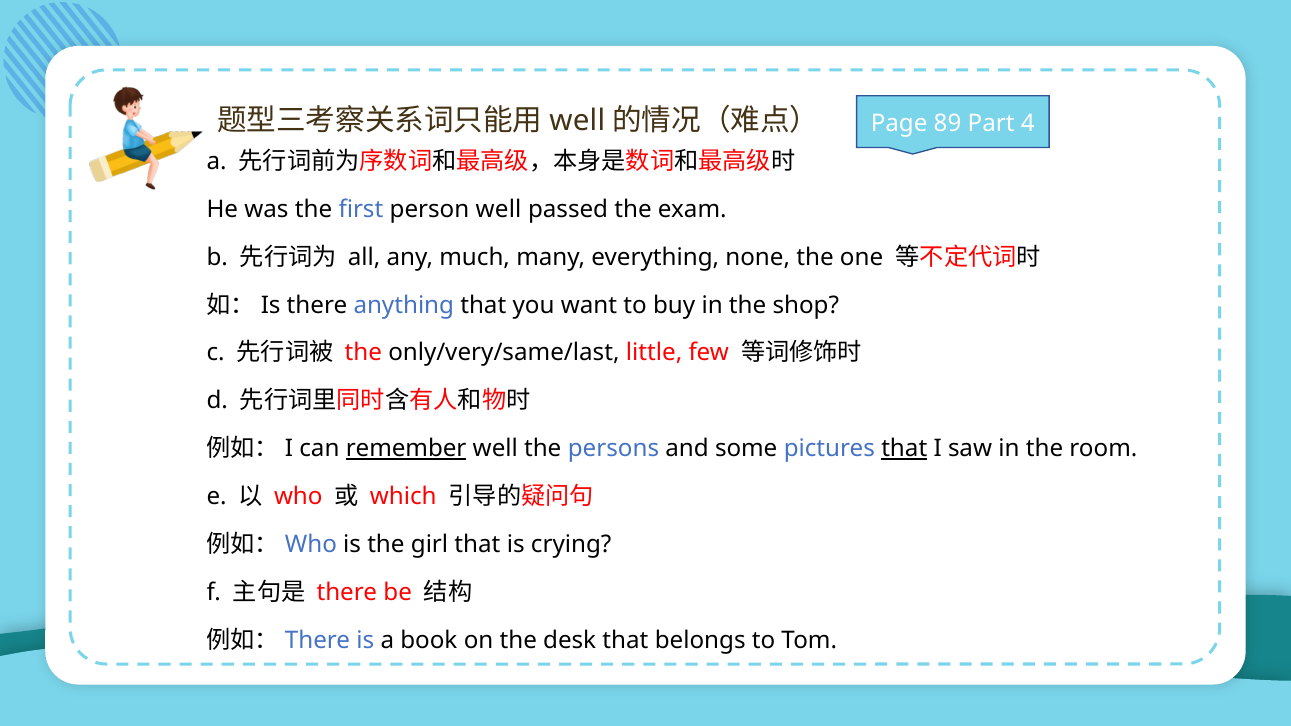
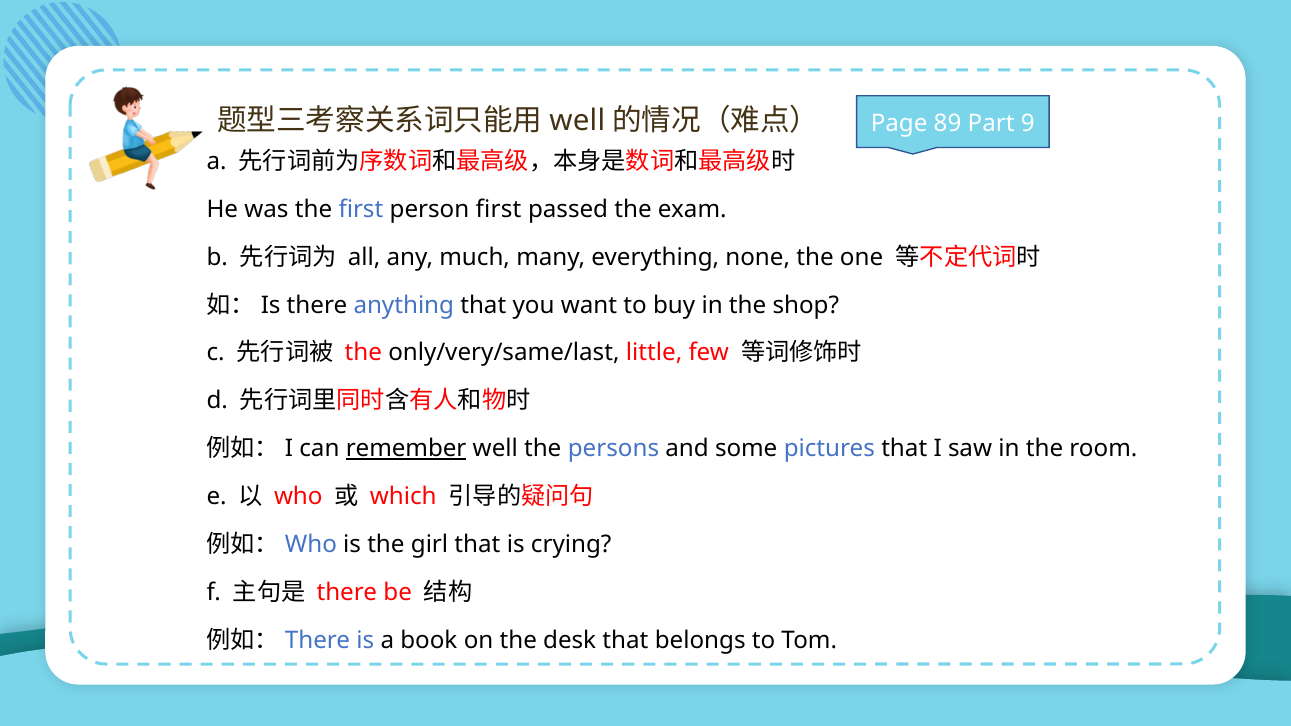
4: 4 -> 9 (1028, 123)
person well: well -> first (499, 209)
that underline: present -> none (904, 449)
